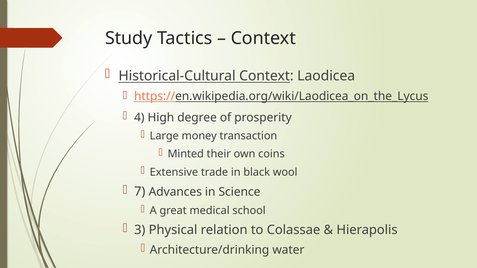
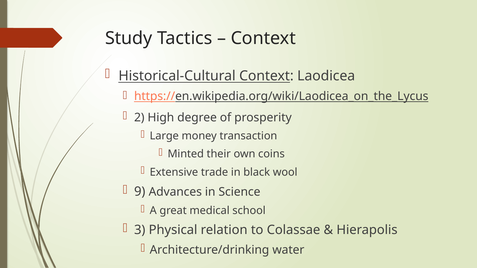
4: 4 -> 2 (139, 118)
7: 7 -> 9 (140, 192)
